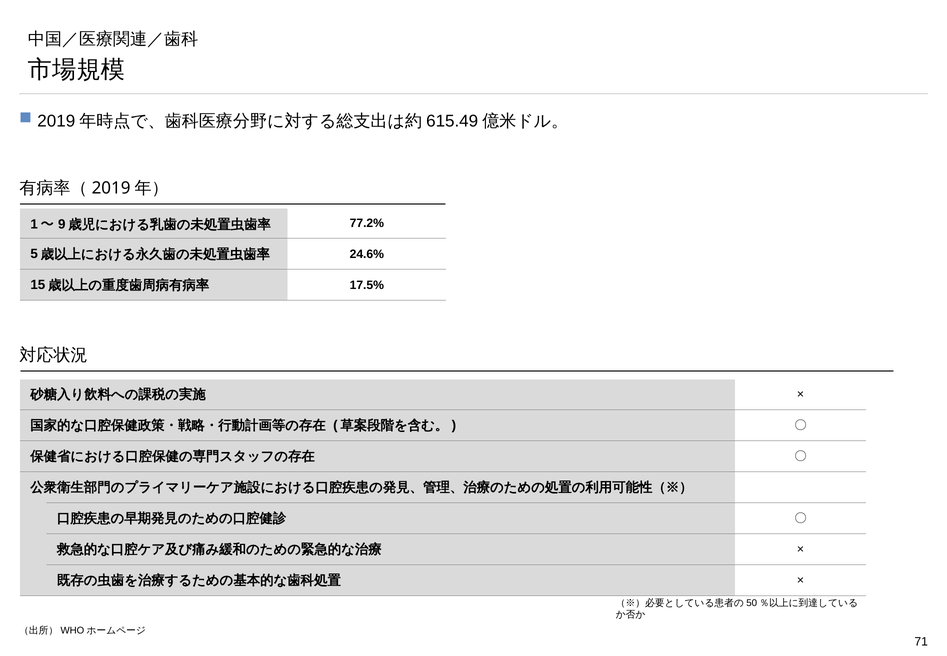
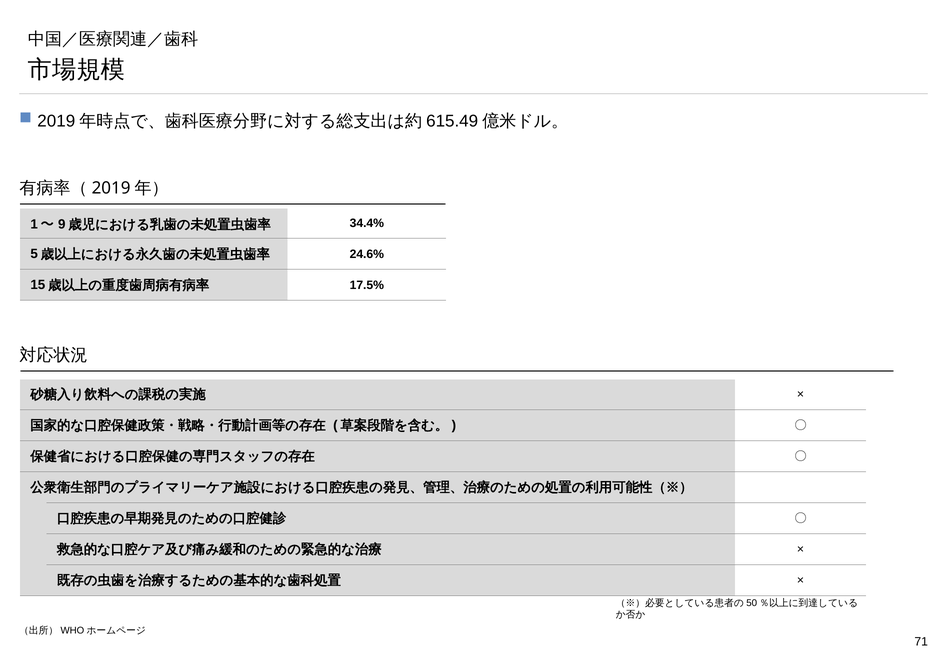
77.2%: 77.2% -> 34.4% (367, 223)
